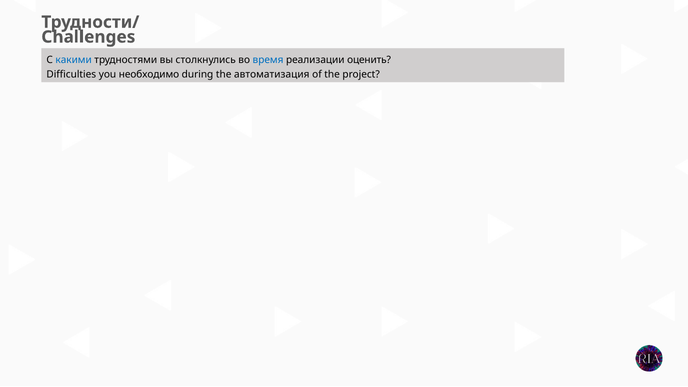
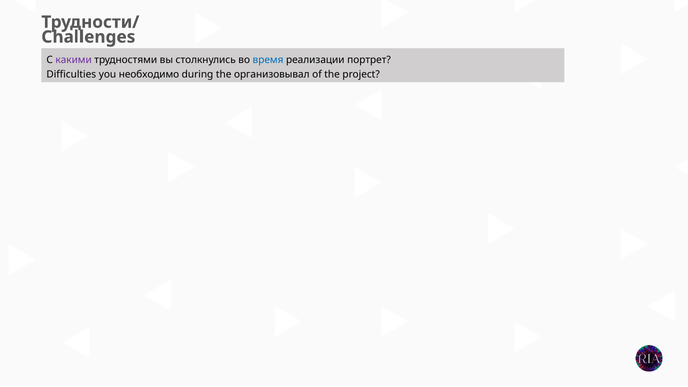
какими colour: blue -> purple (74, 60)
оценить: оценить -> портрет (369, 60)
автоматизация: автоматизация -> организовывал (272, 74)
